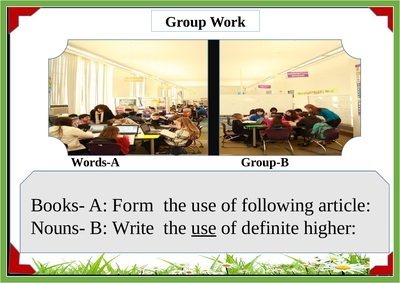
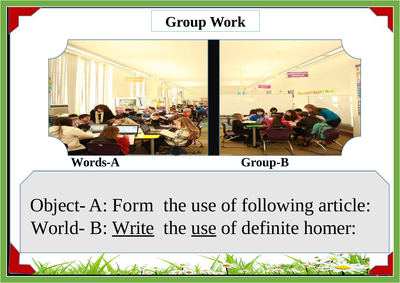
Books-: Books- -> Object- (58, 205)
Nouns-: Nouns- -> World- (58, 228)
Write underline: none -> present (133, 228)
higher: higher -> homer (330, 228)
